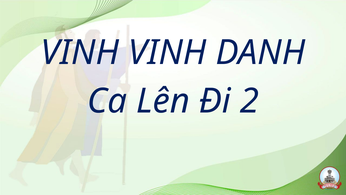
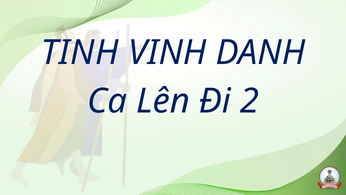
VINH: VINH -> TINH (80, 53)
